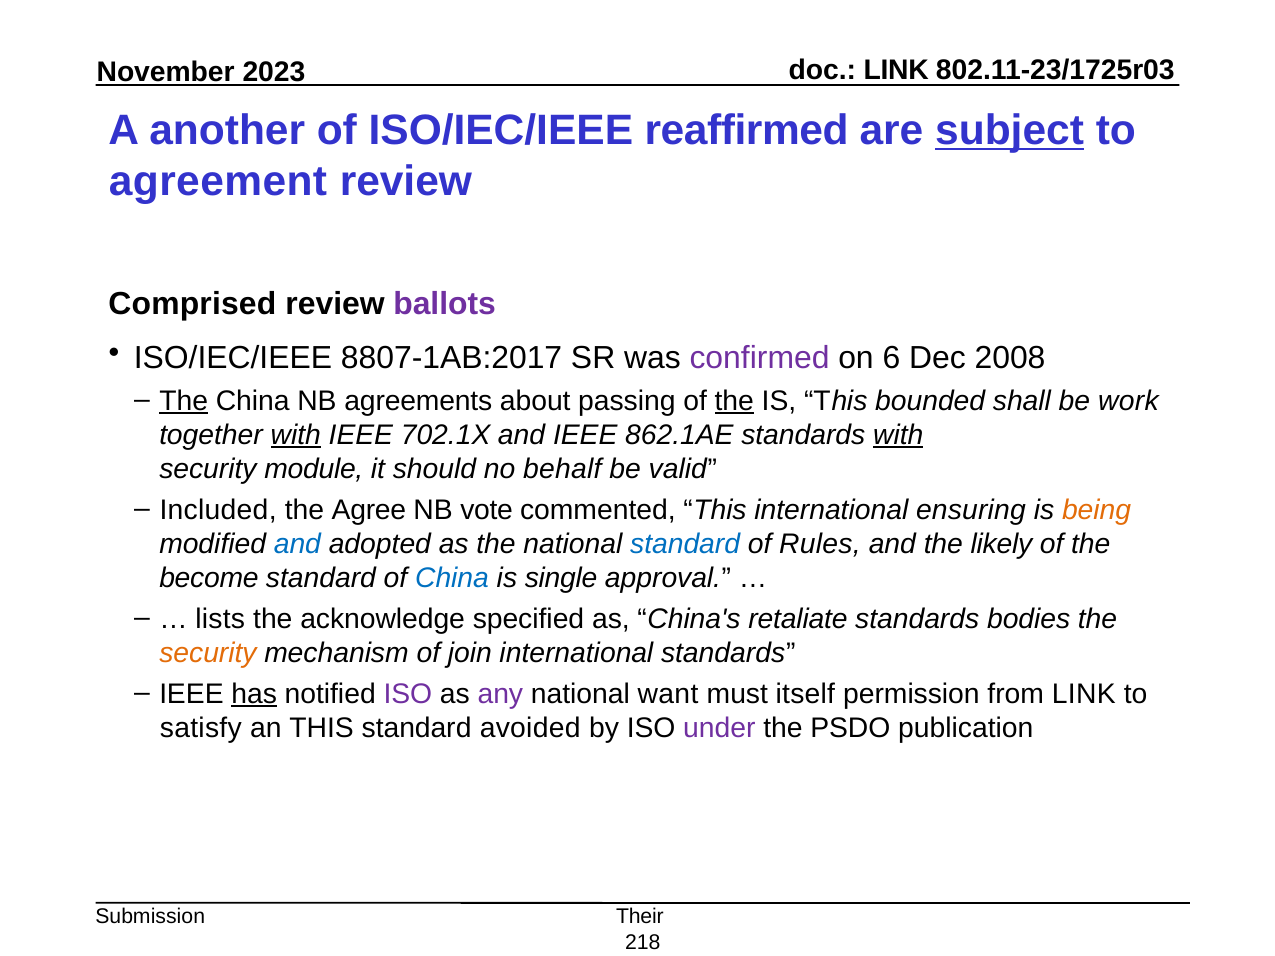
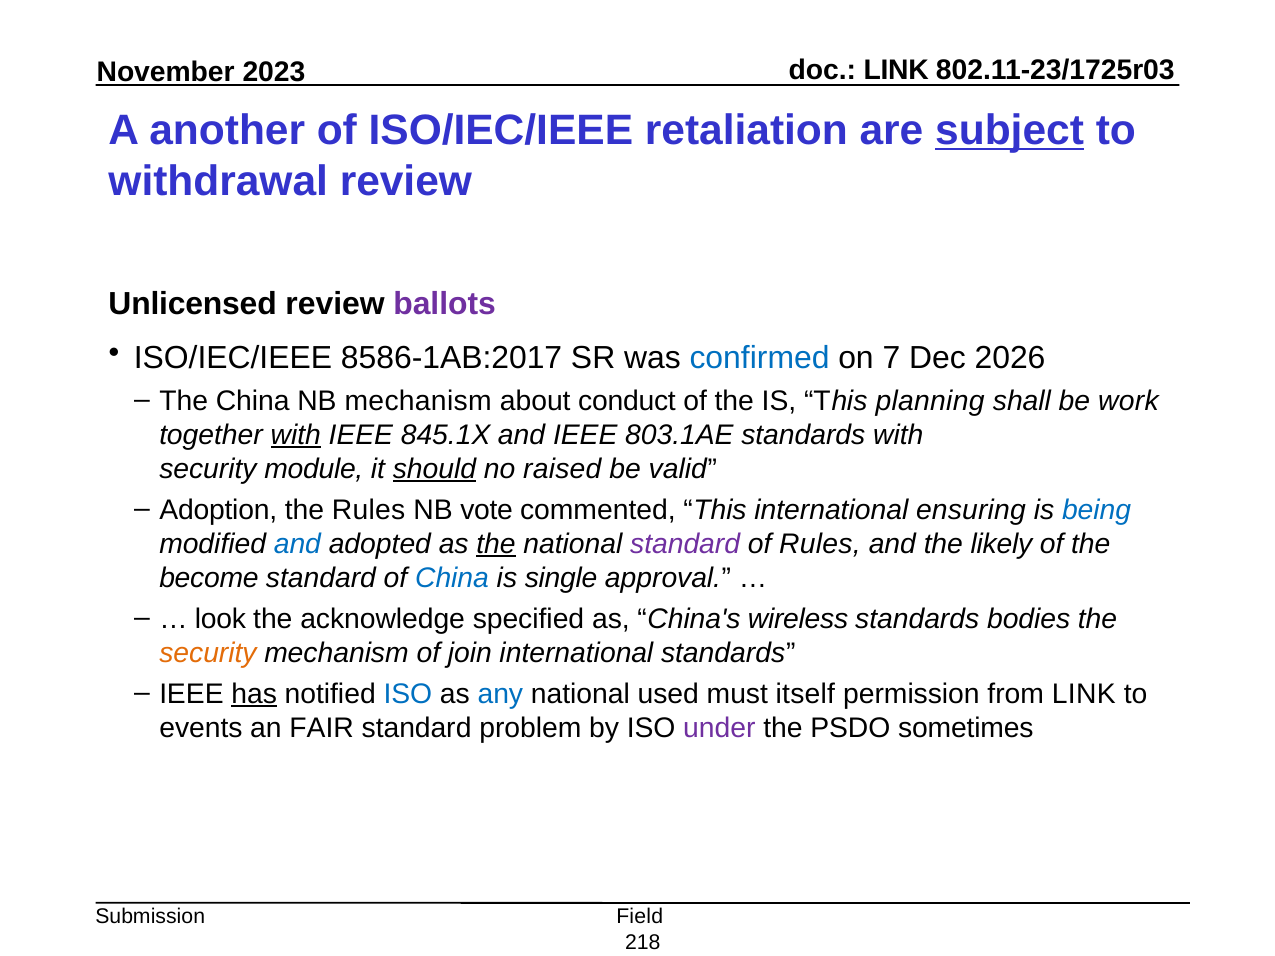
reaffirmed: reaffirmed -> retaliation (746, 131)
agreement: agreement -> withdrawal (218, 182)
Comprised: Comprised -> Unlicensed (193, 304)
8807-1AB:2017: 8807-1AB:2017 -> 8586-1AB:2017 (452, 358)
confirmed colour: purple -> blue (760, 358)
6: 6 -> 7 (891, 358)
2008: 2008 -> 2026 (1010, 358)
The underline: present -> none (184, 401)
NB agreements: agreements -> mechanism (418, 401)
passing: passing -> conduct (627, 401)
the underline: present -> none (734, 401)
bounded: bounded -> planning (930, 401)
702.1X: 702.1X -> 845.1X (446, 435)
862.1AE: 862.1AE -> 803.1AE (679, 435)
with underline: present -> none (898, 435)
should underline: none -> present (434, 469)
behalf: behalf -> raised (562, 469)
Included: Included -> Adoption (218, 510)
the Agree: Agree -> Rules (369, 510)
being colour: orange -> blue (1097, 510)
the underline: none -> present (496, 544)
standard colour: blue -> purple (685, 544)
lists: lists -> look (220, 619)
retaliate: retaliate -> wireless (798, 619)
ISO colour: purple -> blue (408, 694)
any colour: purple -> blue (500, 694)
want: want -> used (668, 694)
satisfy: satisfy -> events (201, 728)
an THIS: THIS -> FAIR (322, 728)
avoided: avoided -> problem (530, 728)
publication: publication -> sometimes (966, 728)
Their: Their -> Field (640, 917)
